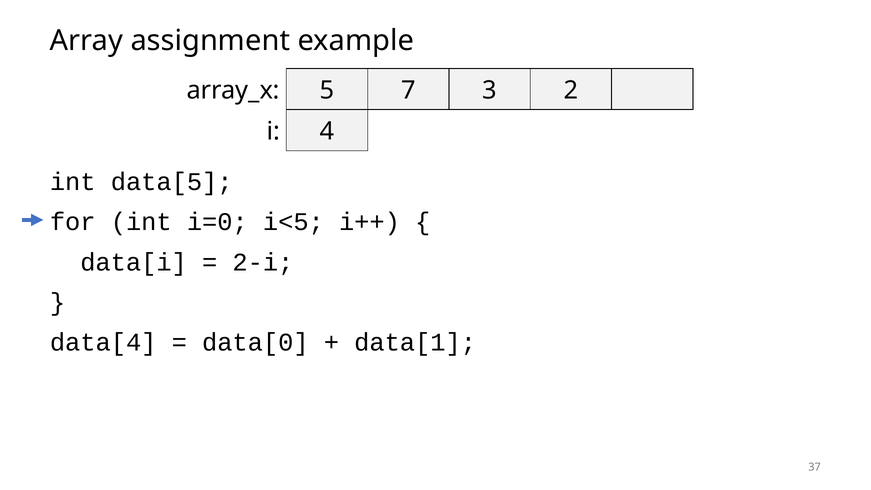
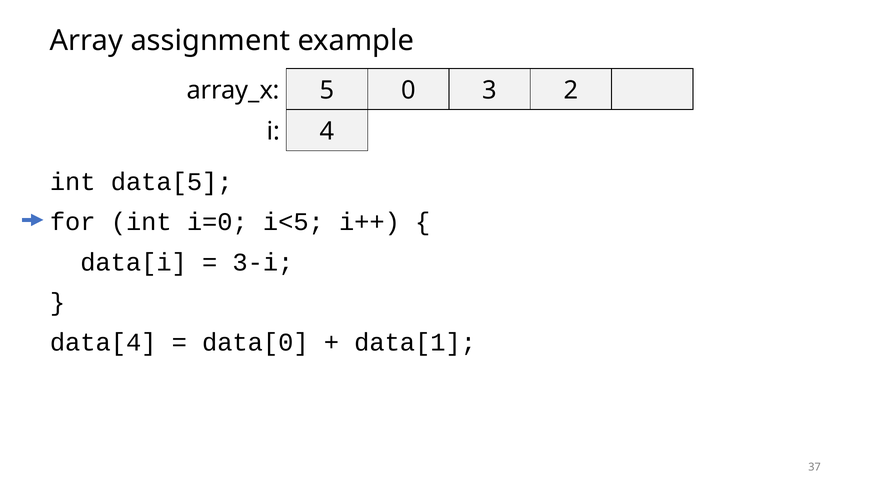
7: 7 -> 0 (408, 90)
2-i: 2-i -> 3-i (263, 262)
